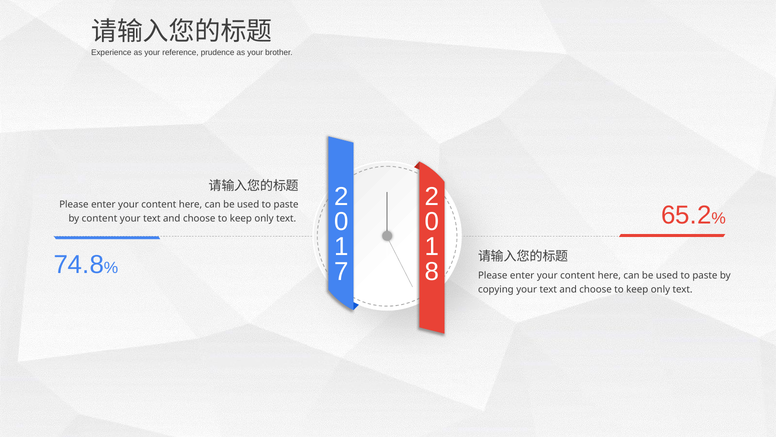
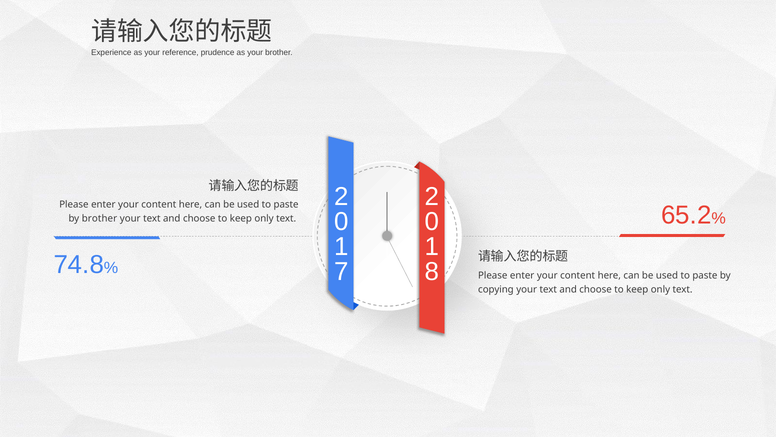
by content: content -> brother (99, 219)
